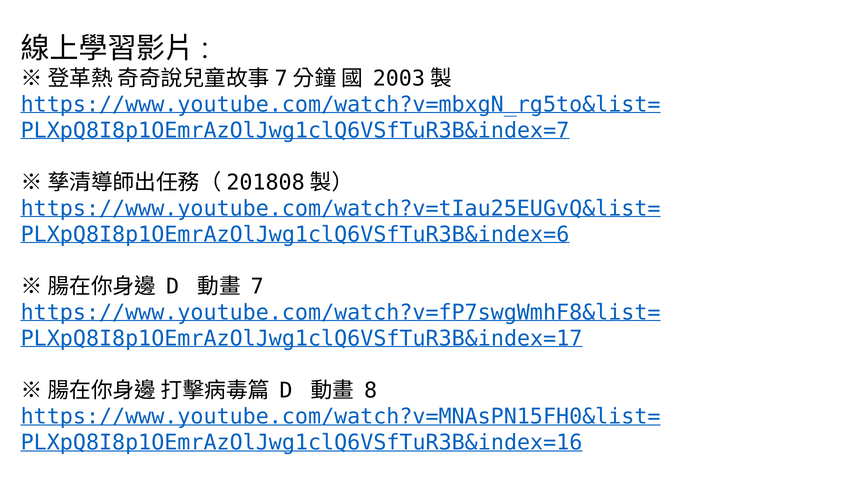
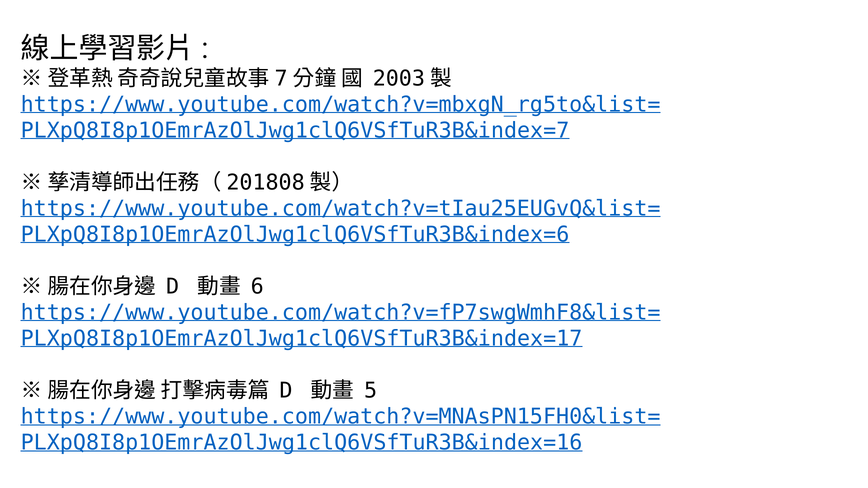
7: 7 -> 6 (257, 287)
8: 8 -> 5 (371, 391)
